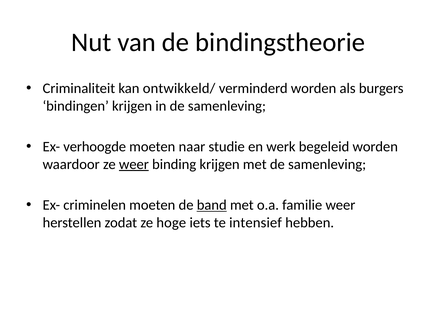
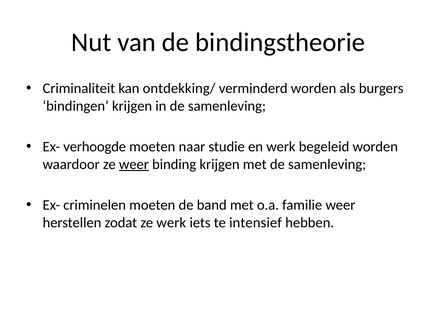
ontwikkeld/: ontwikkeld/ -> ontdekking/ (179, 88)
band underline: present -> none (212, 205)
ze hoge: hoge -> werk (171, 222)
